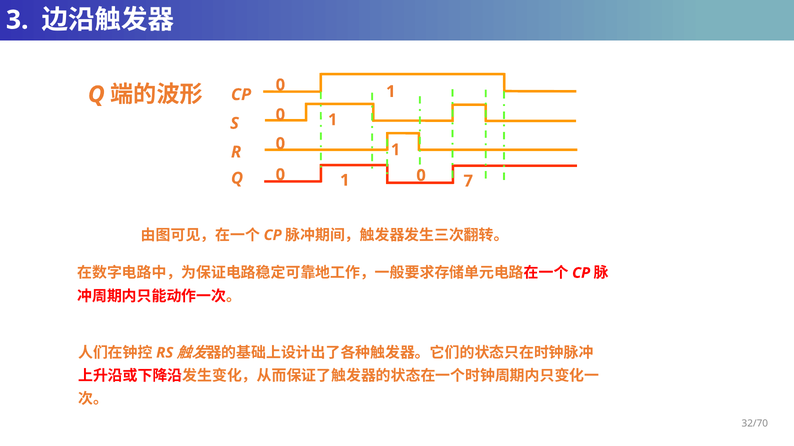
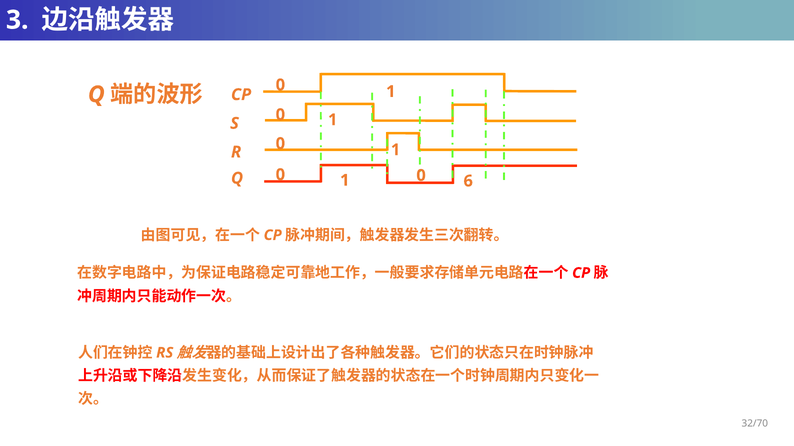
7: 7 -> 6 (468, 181)
